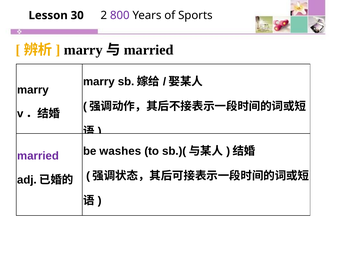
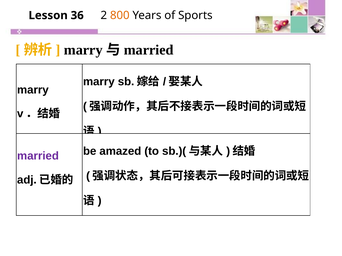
30: 30 -> 36 (77, 15)
800 colour: purple -> orange (120, 15)
washes: washes -> amazed (120, 151)
